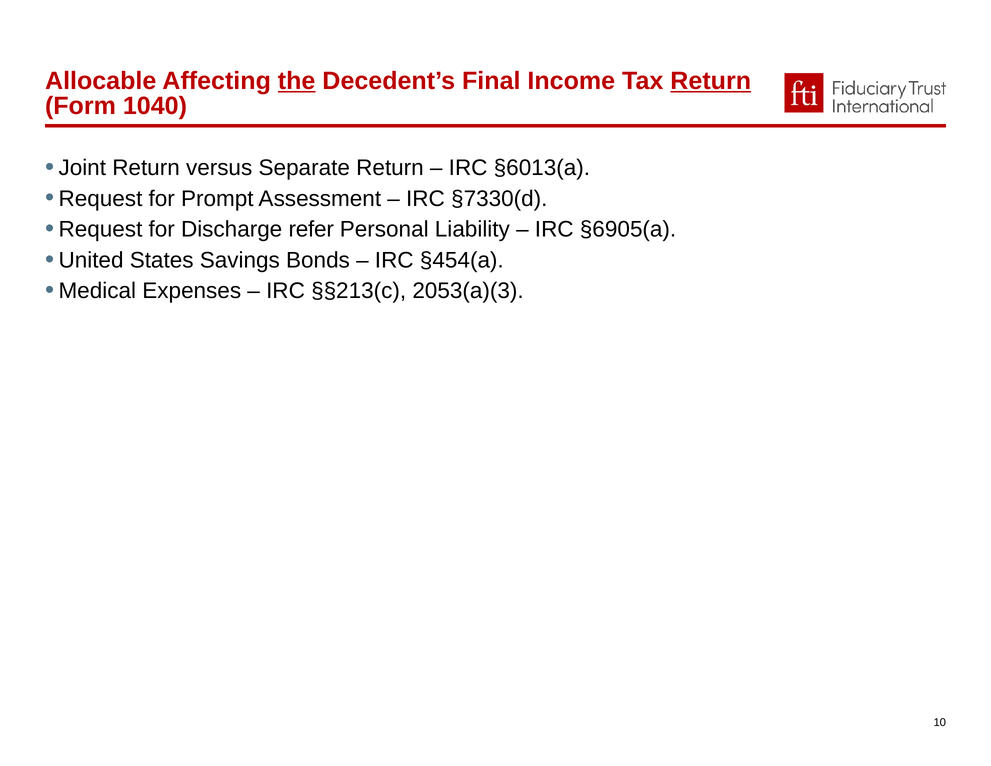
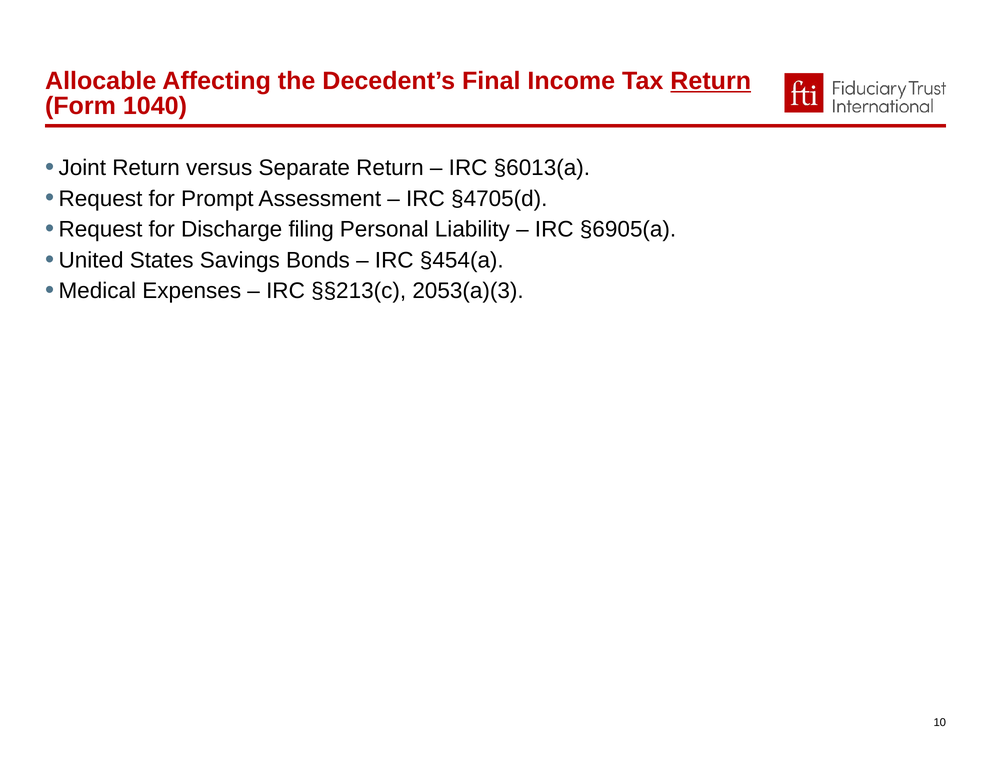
the underline: present -> none (297, 81)
§7330(d: §7330(d -> §4705(d (499, 199)
refer: refer -> filing (311, 229)
